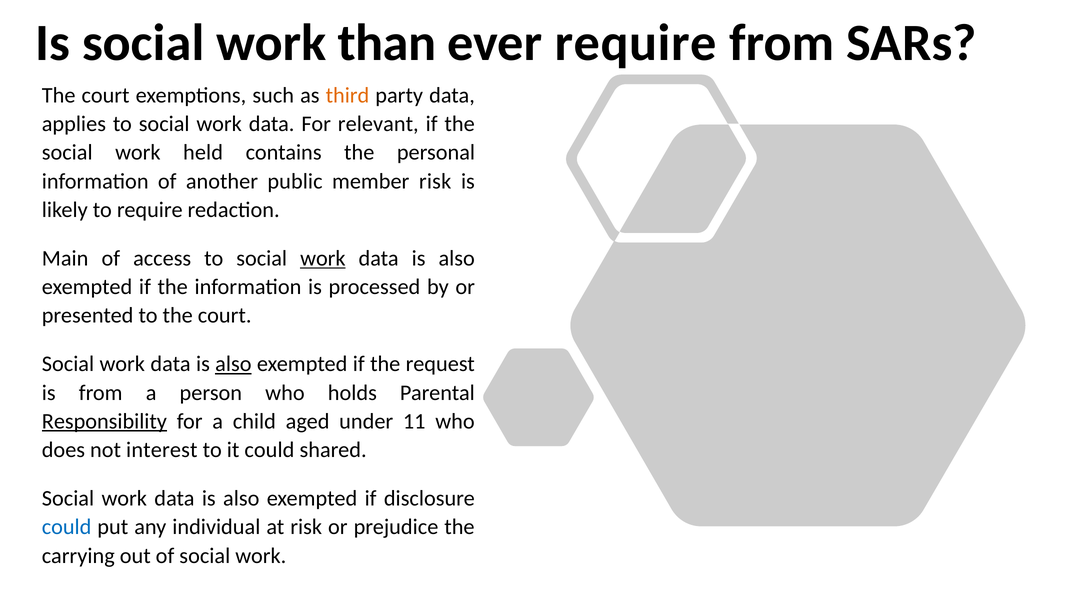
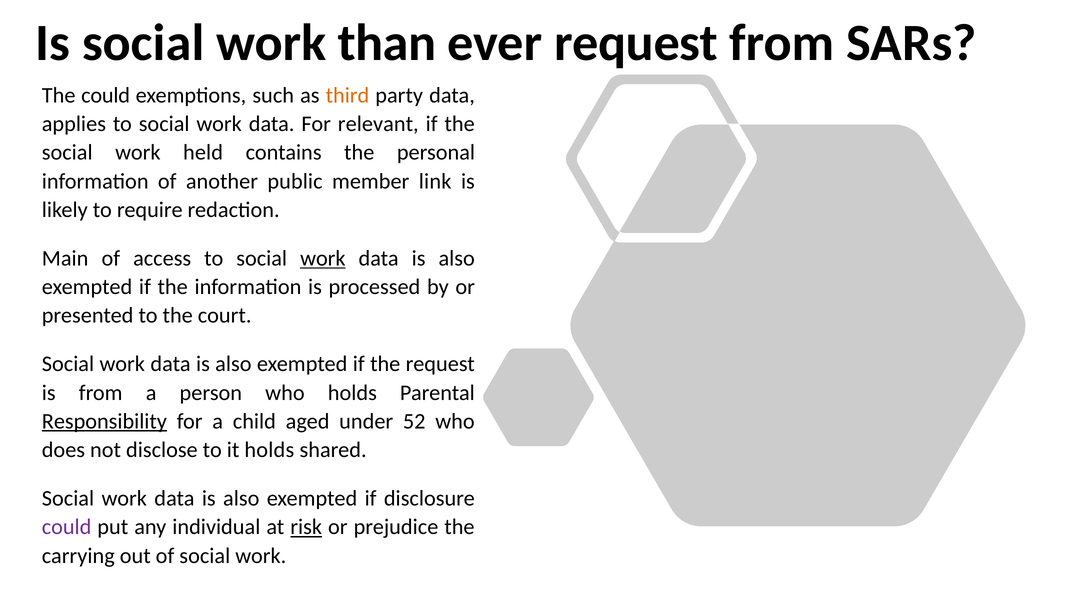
ever require: require -> request (636, 43)
court: court -> could (106, 95)
member risk: risk -> link (435, 181)
also underline: present -> none (233, 364)
11: 11 -> 52 (414, 422)
interest: interest -> disclose (162, 450)
it could: could -> holds (269, 450)
could colour: blue -> purple (67, 527)
risk underline: none -> present (306, 527)
